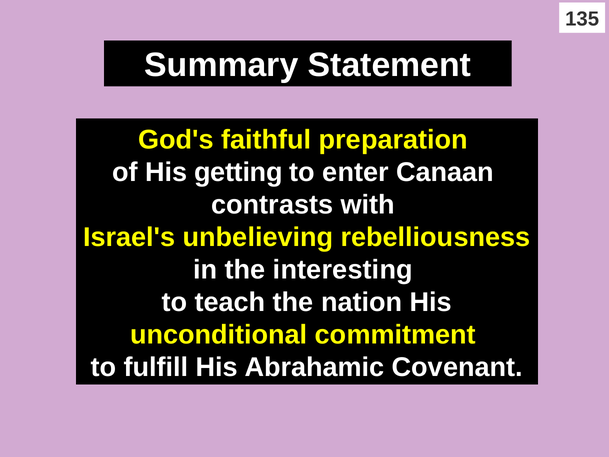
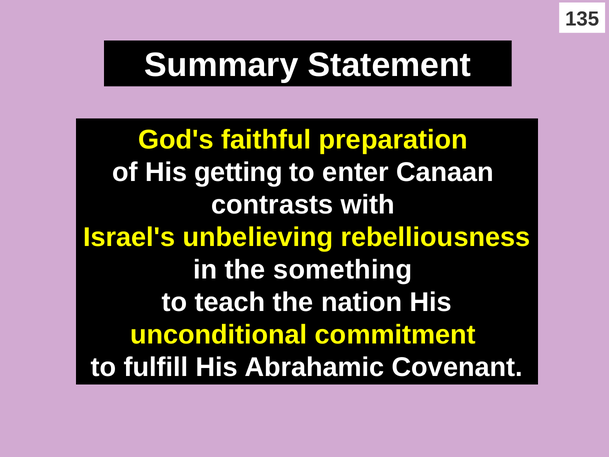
interesting: interesting -> something (343, 269)
